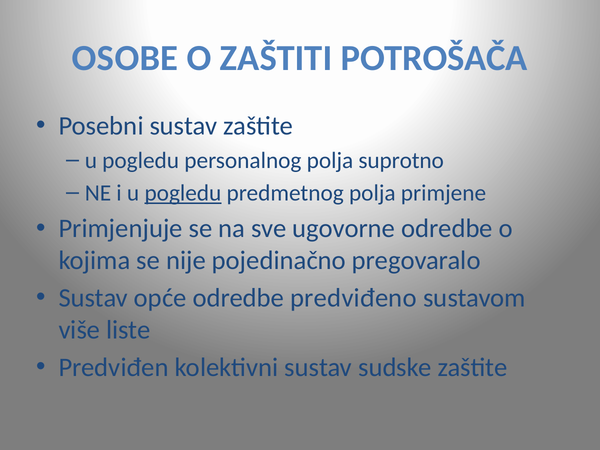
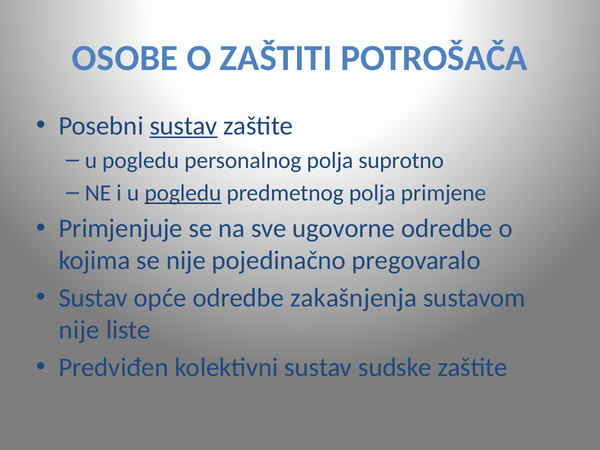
sustav underline: none -> present (184, 126)
predviđeno: predviđeno -> zakašnjenja (354, 298)
više: više -> nije (79, 330)
